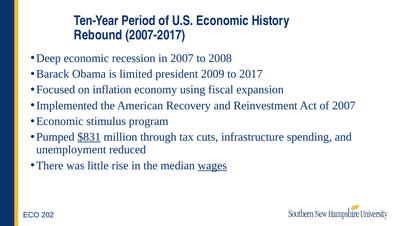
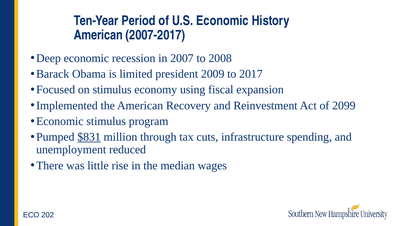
Rebound: Rebound -> American (98, 35)
on inflation: inflation -> stimulus (112, 90)
of 2007: 2007 -> 2099 (344, 105)
wages underline: present -> none (212, 165)
